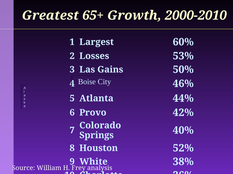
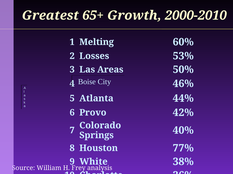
Largest: Largest -> Melting (97, 42)
Gains: Gains -> Areas (110, 70)
52%: 52% -> 77% (183, 149)
